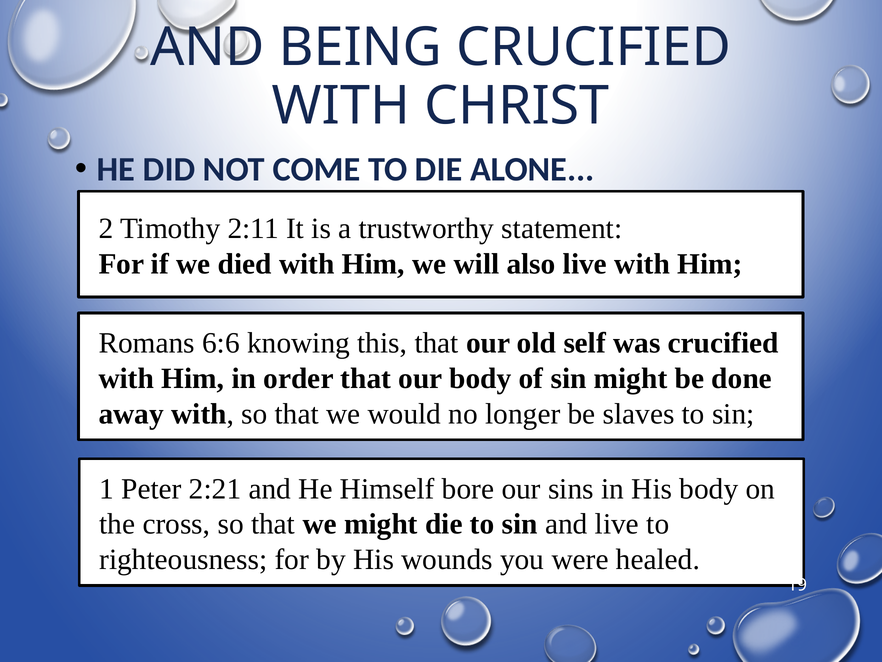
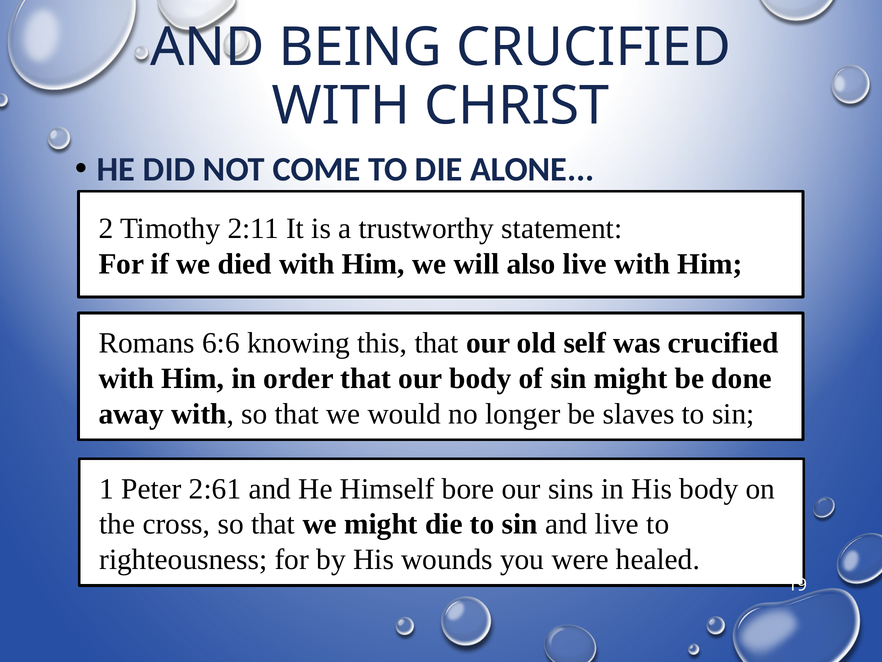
2:21: 2:21 -> 2:61 (215, 489)
